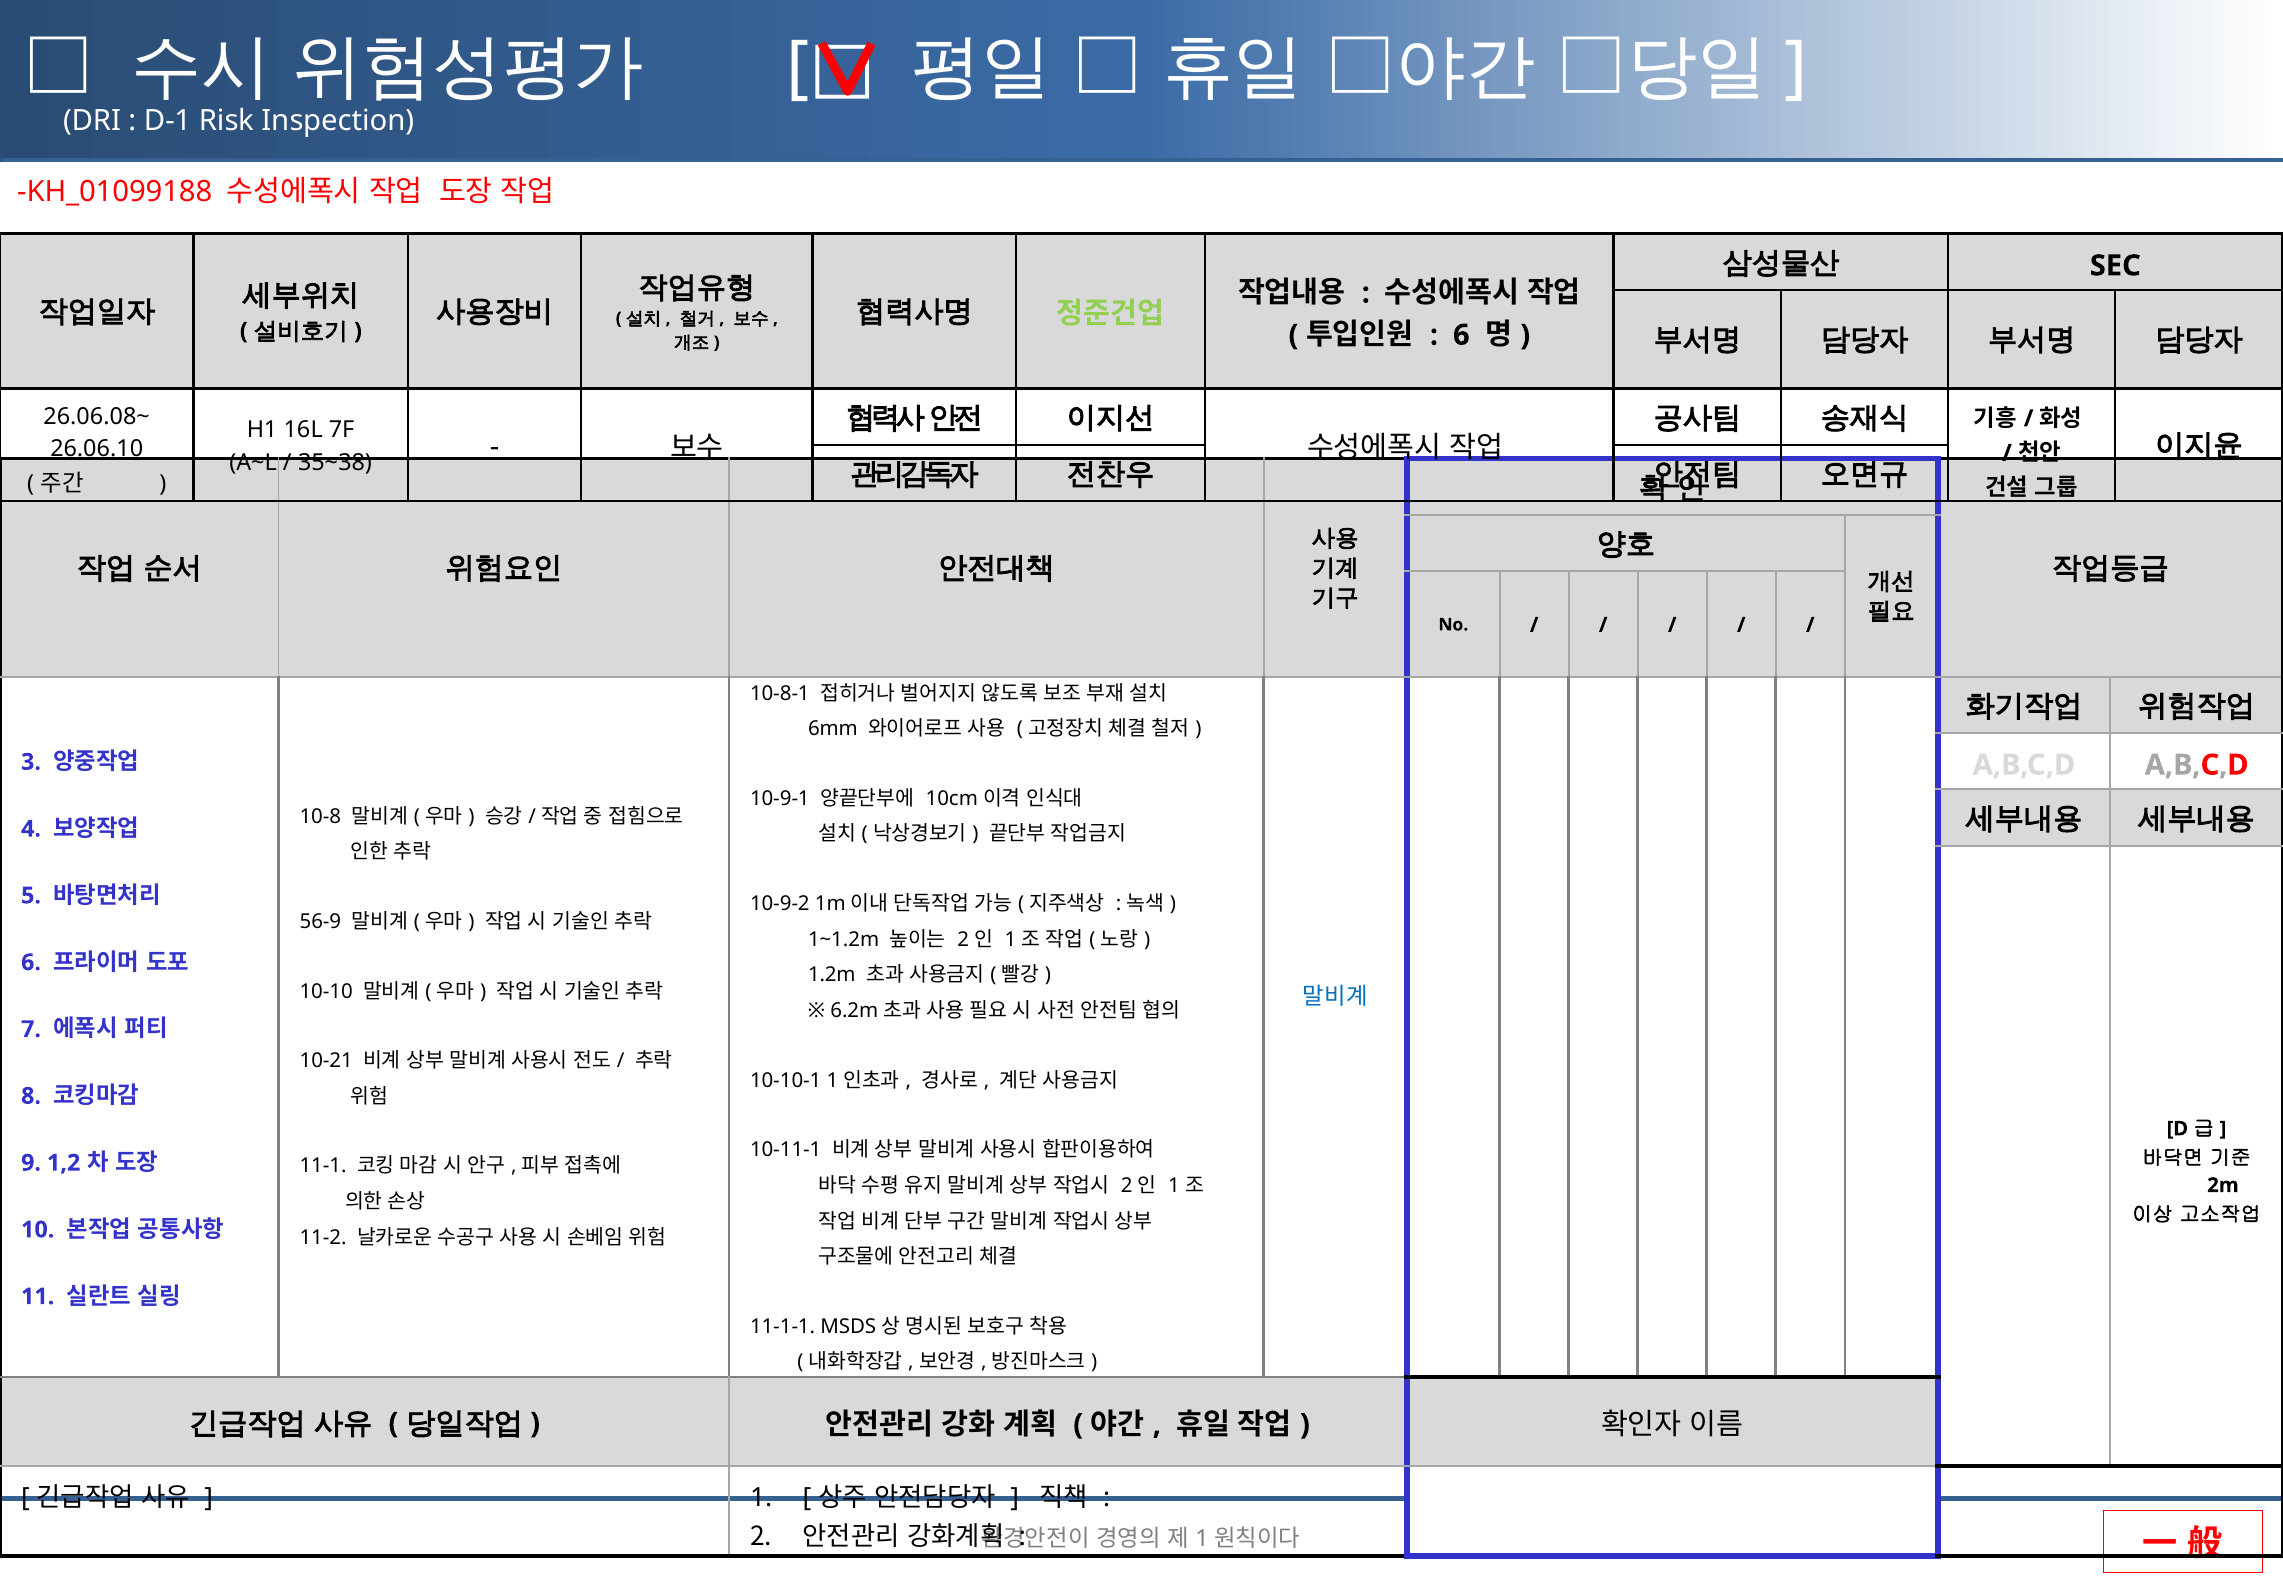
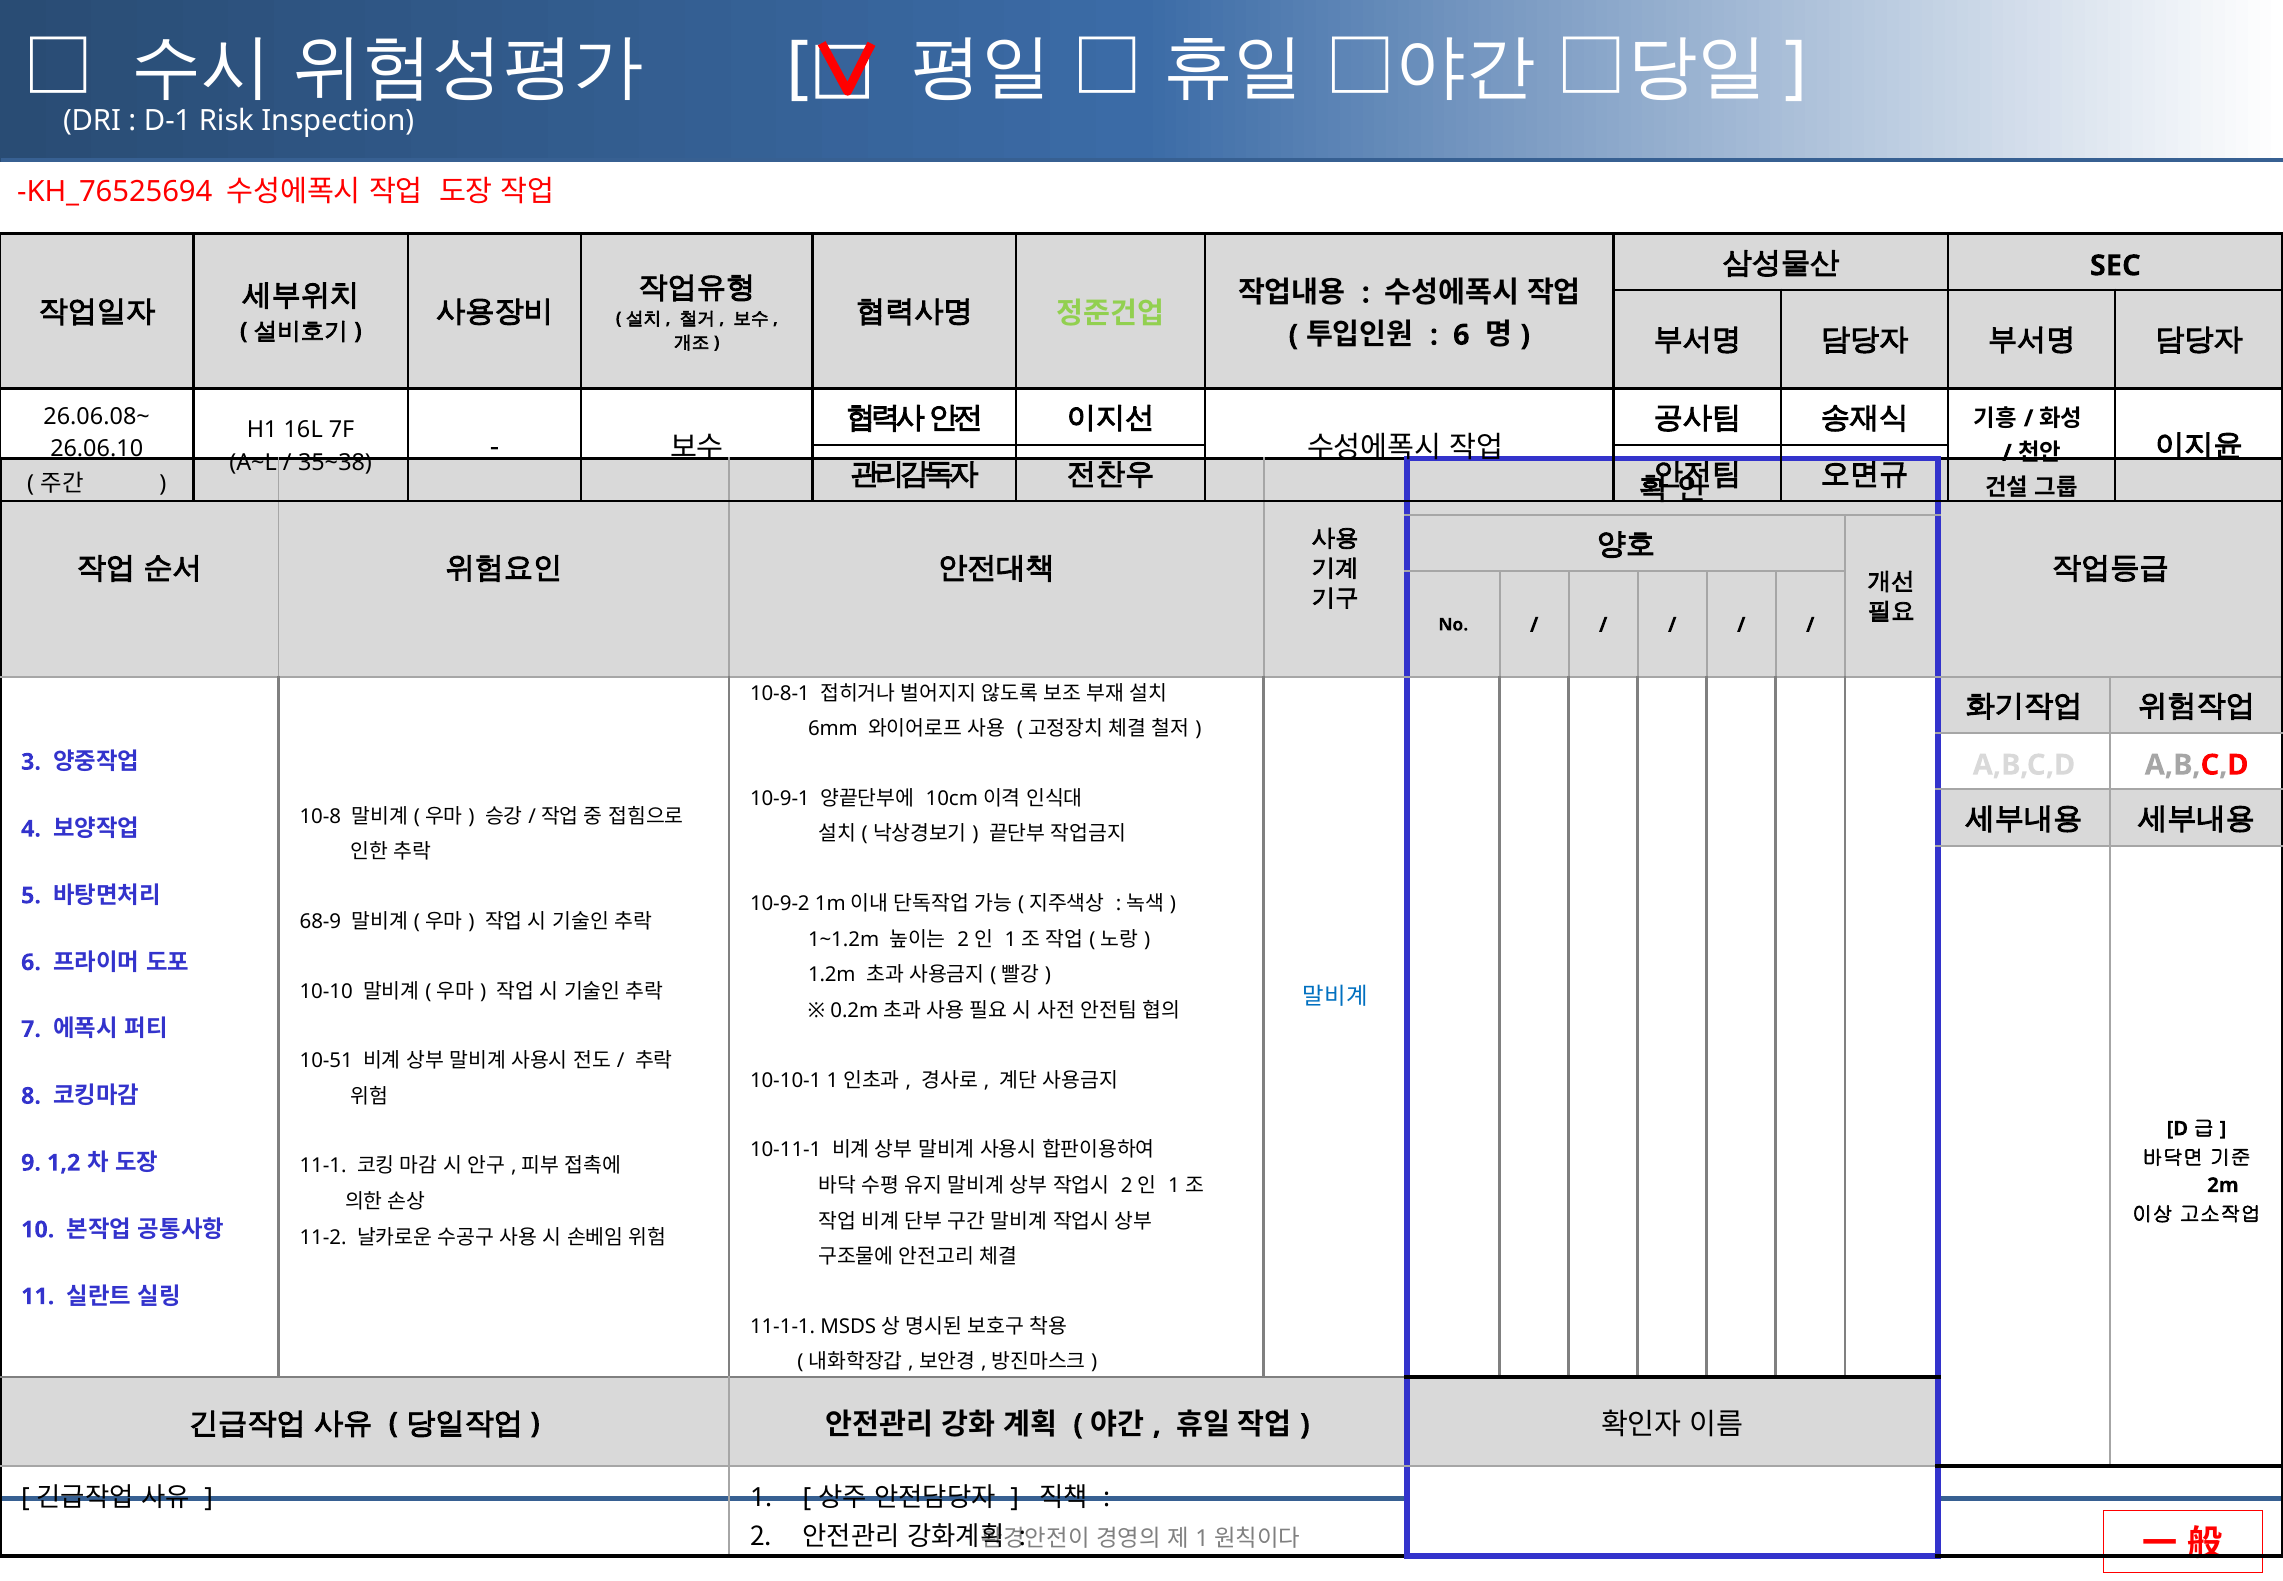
KH_01099188: KH_01099188 -> KH_76525694 (115, 192)
56-9: 56-9 -> 68-9 (320, 921)
6.2m: 6.2m -> 0.2m (854, 1010)
10-21: 10-21 -> 10-51 (326, 1061)
